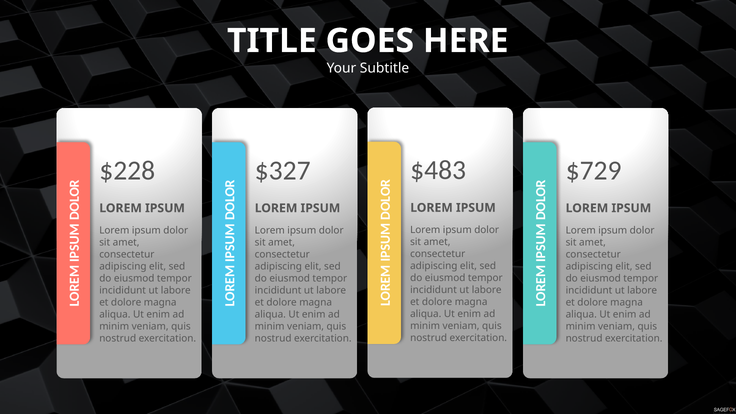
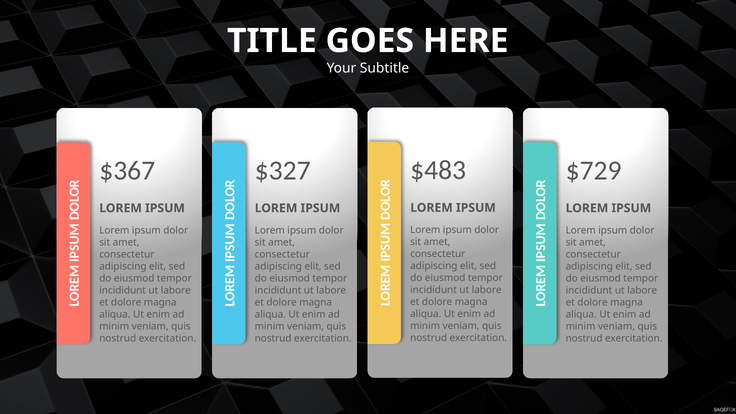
$228: $228 -> $367 (127, 171)
